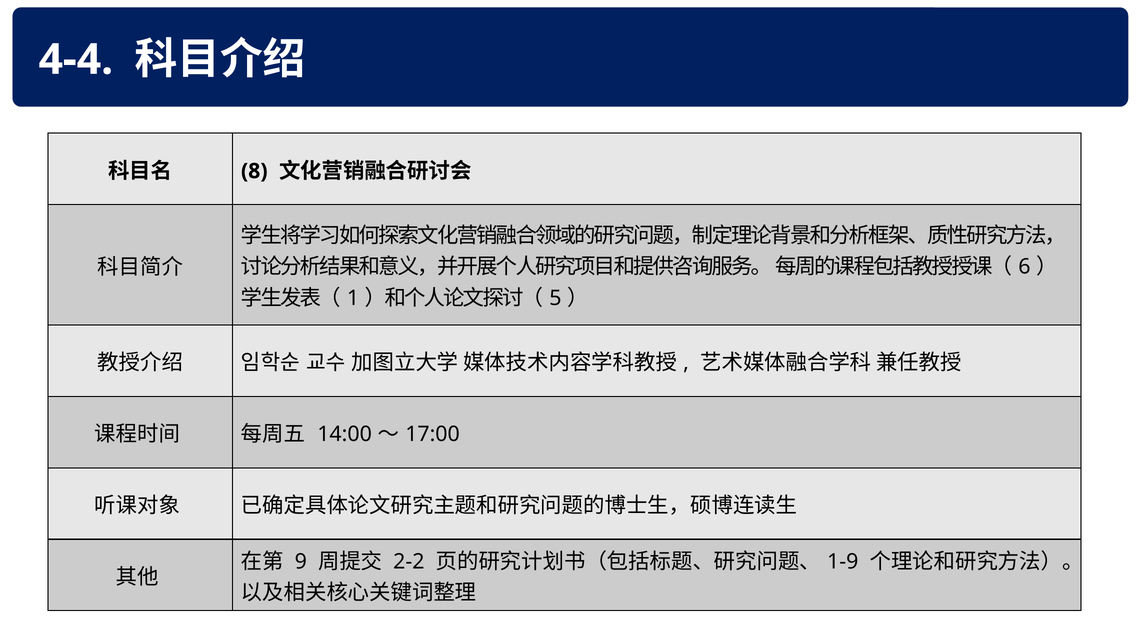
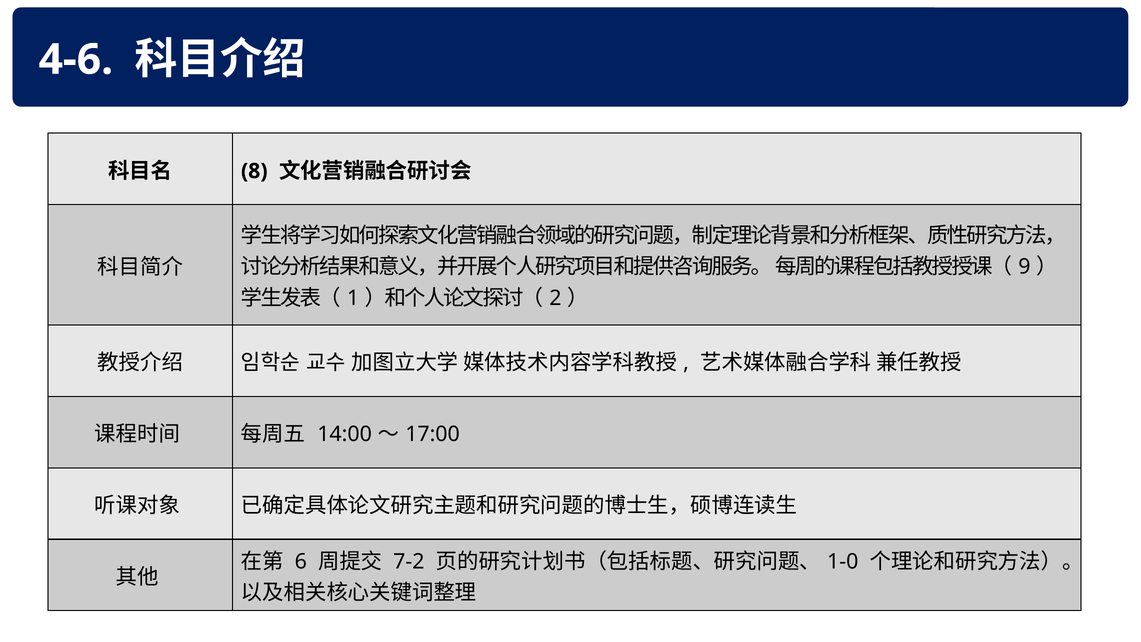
4-4: 4-4 -> 4-6 (76, 60)
6: 6 -> 9 (1024, 267)
5: 5 -> 2 (555, 298)
9: 9 -> 6 (301, 562)
2-2: 2-2 -> 7-2 (409, 562)
1-9: 1-9 -> 1-0 (843, 562)
